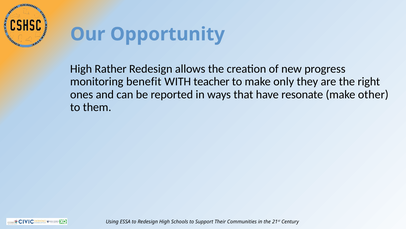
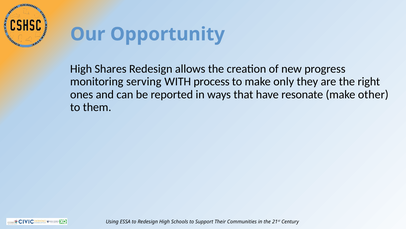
Rather: Rather -> Shares (111, 69)
benefit: benefit -> serving (144, 81)
teacher: teacher -> process (212, 81)
